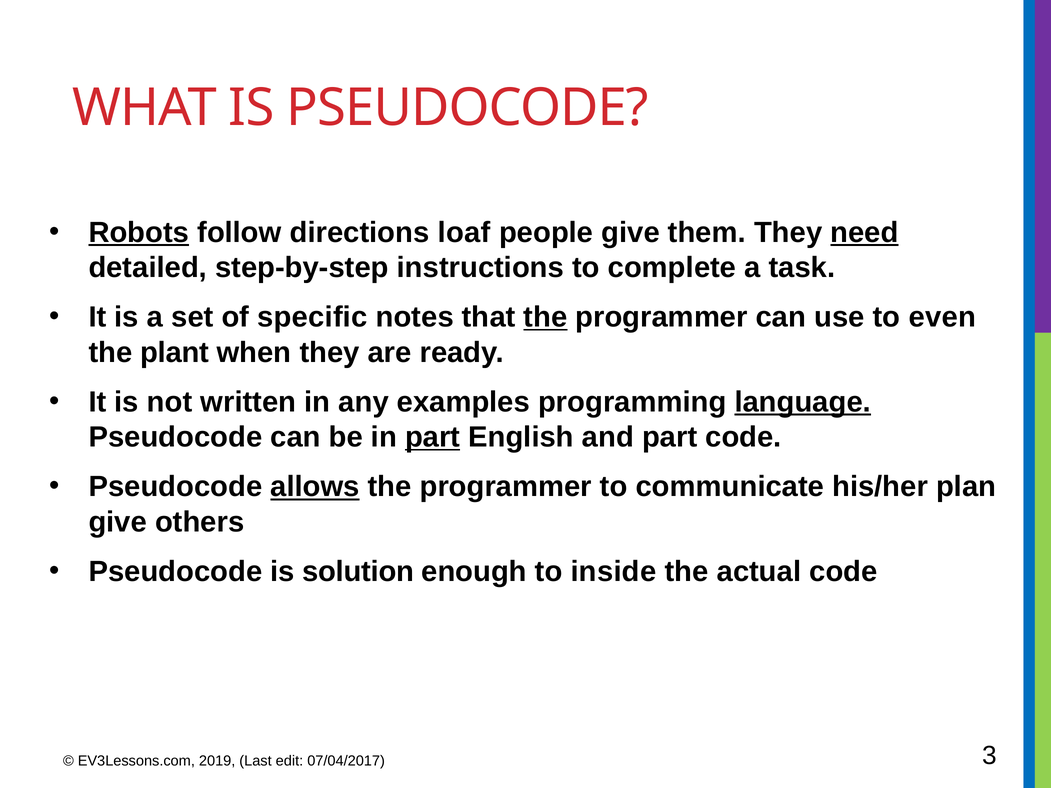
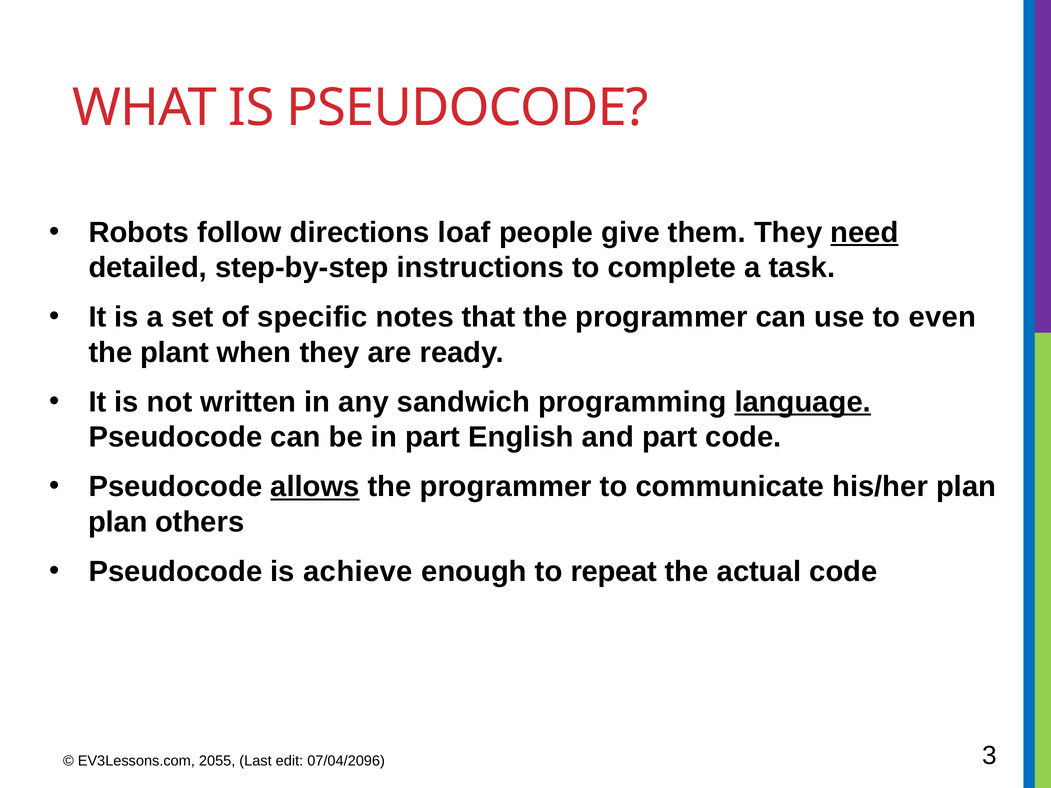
Robots underline: present -> none (139, 233)
the underline: present -> none (545, 317)
examples: examples -> sandwich (463, 402)
part underline: present -> none (433, 437)
give: give -> plan (118, 522)
solution: solution -> achieve (358, 572)
inside: inside -> repeat (614, 572)
2019: 2019 -> 2055 (217, 761)
07/04/2017: 07/04/2017 -> 07/04/2096 (346, 761)
